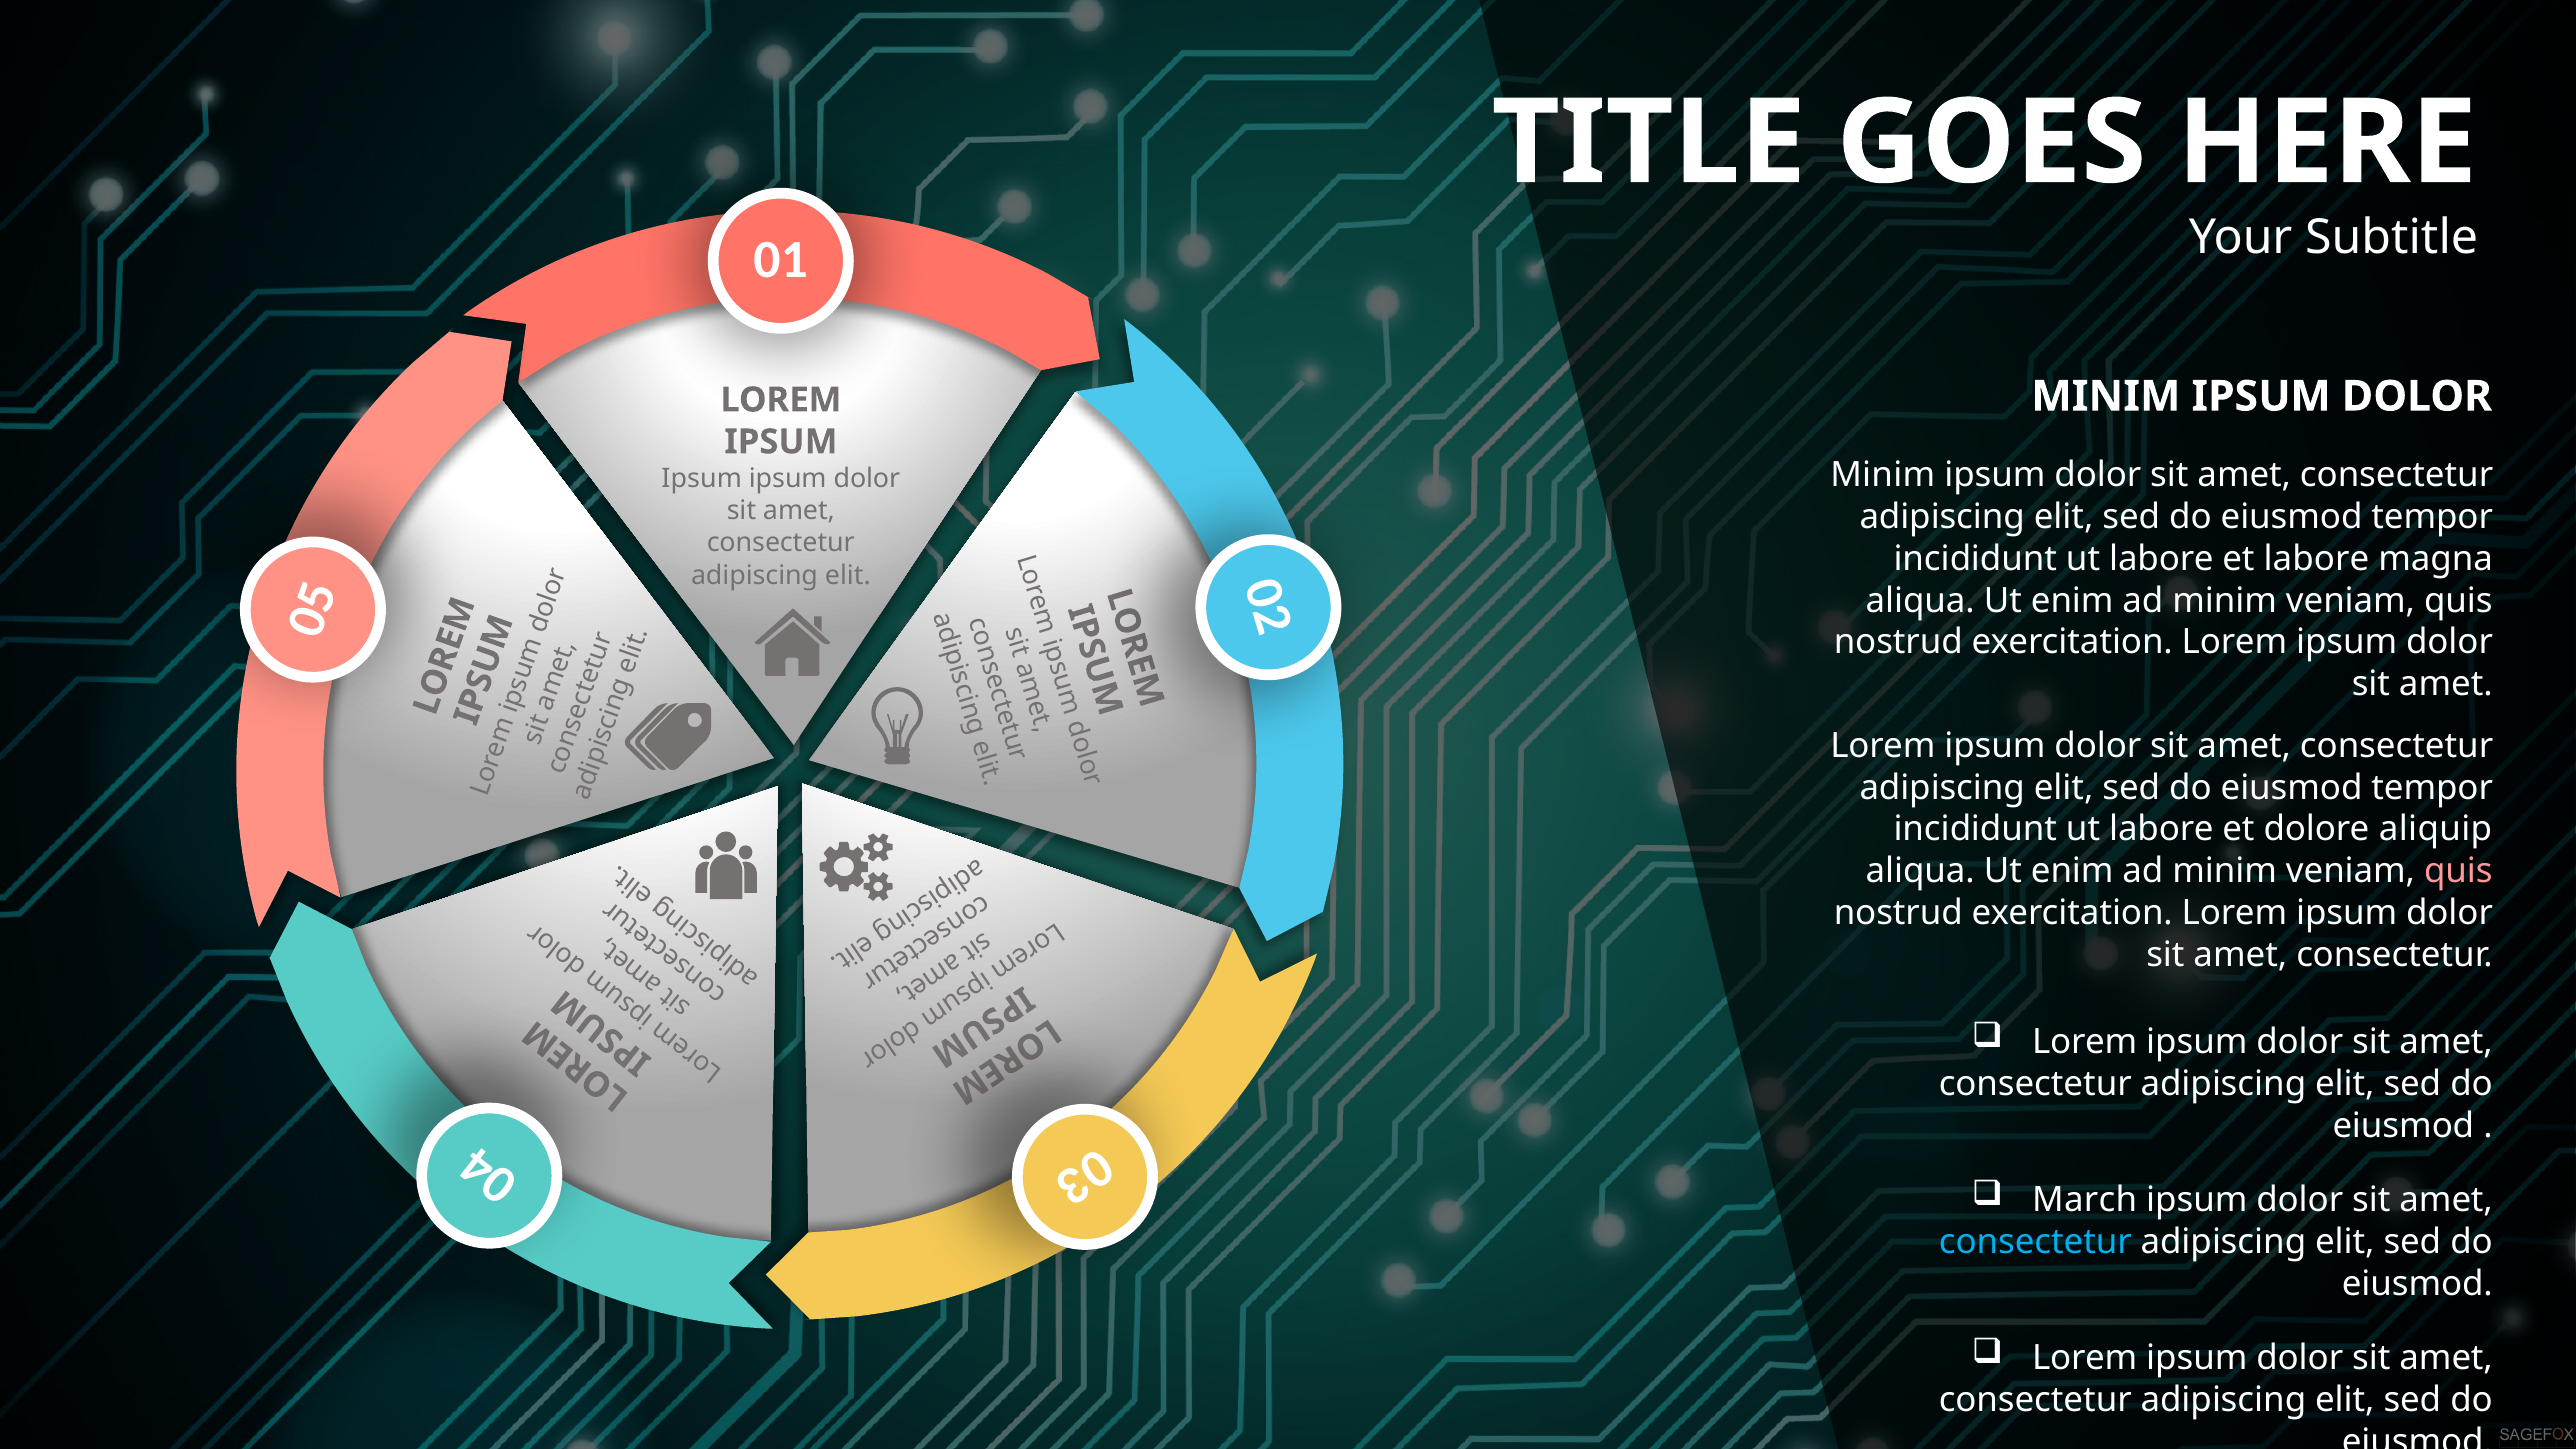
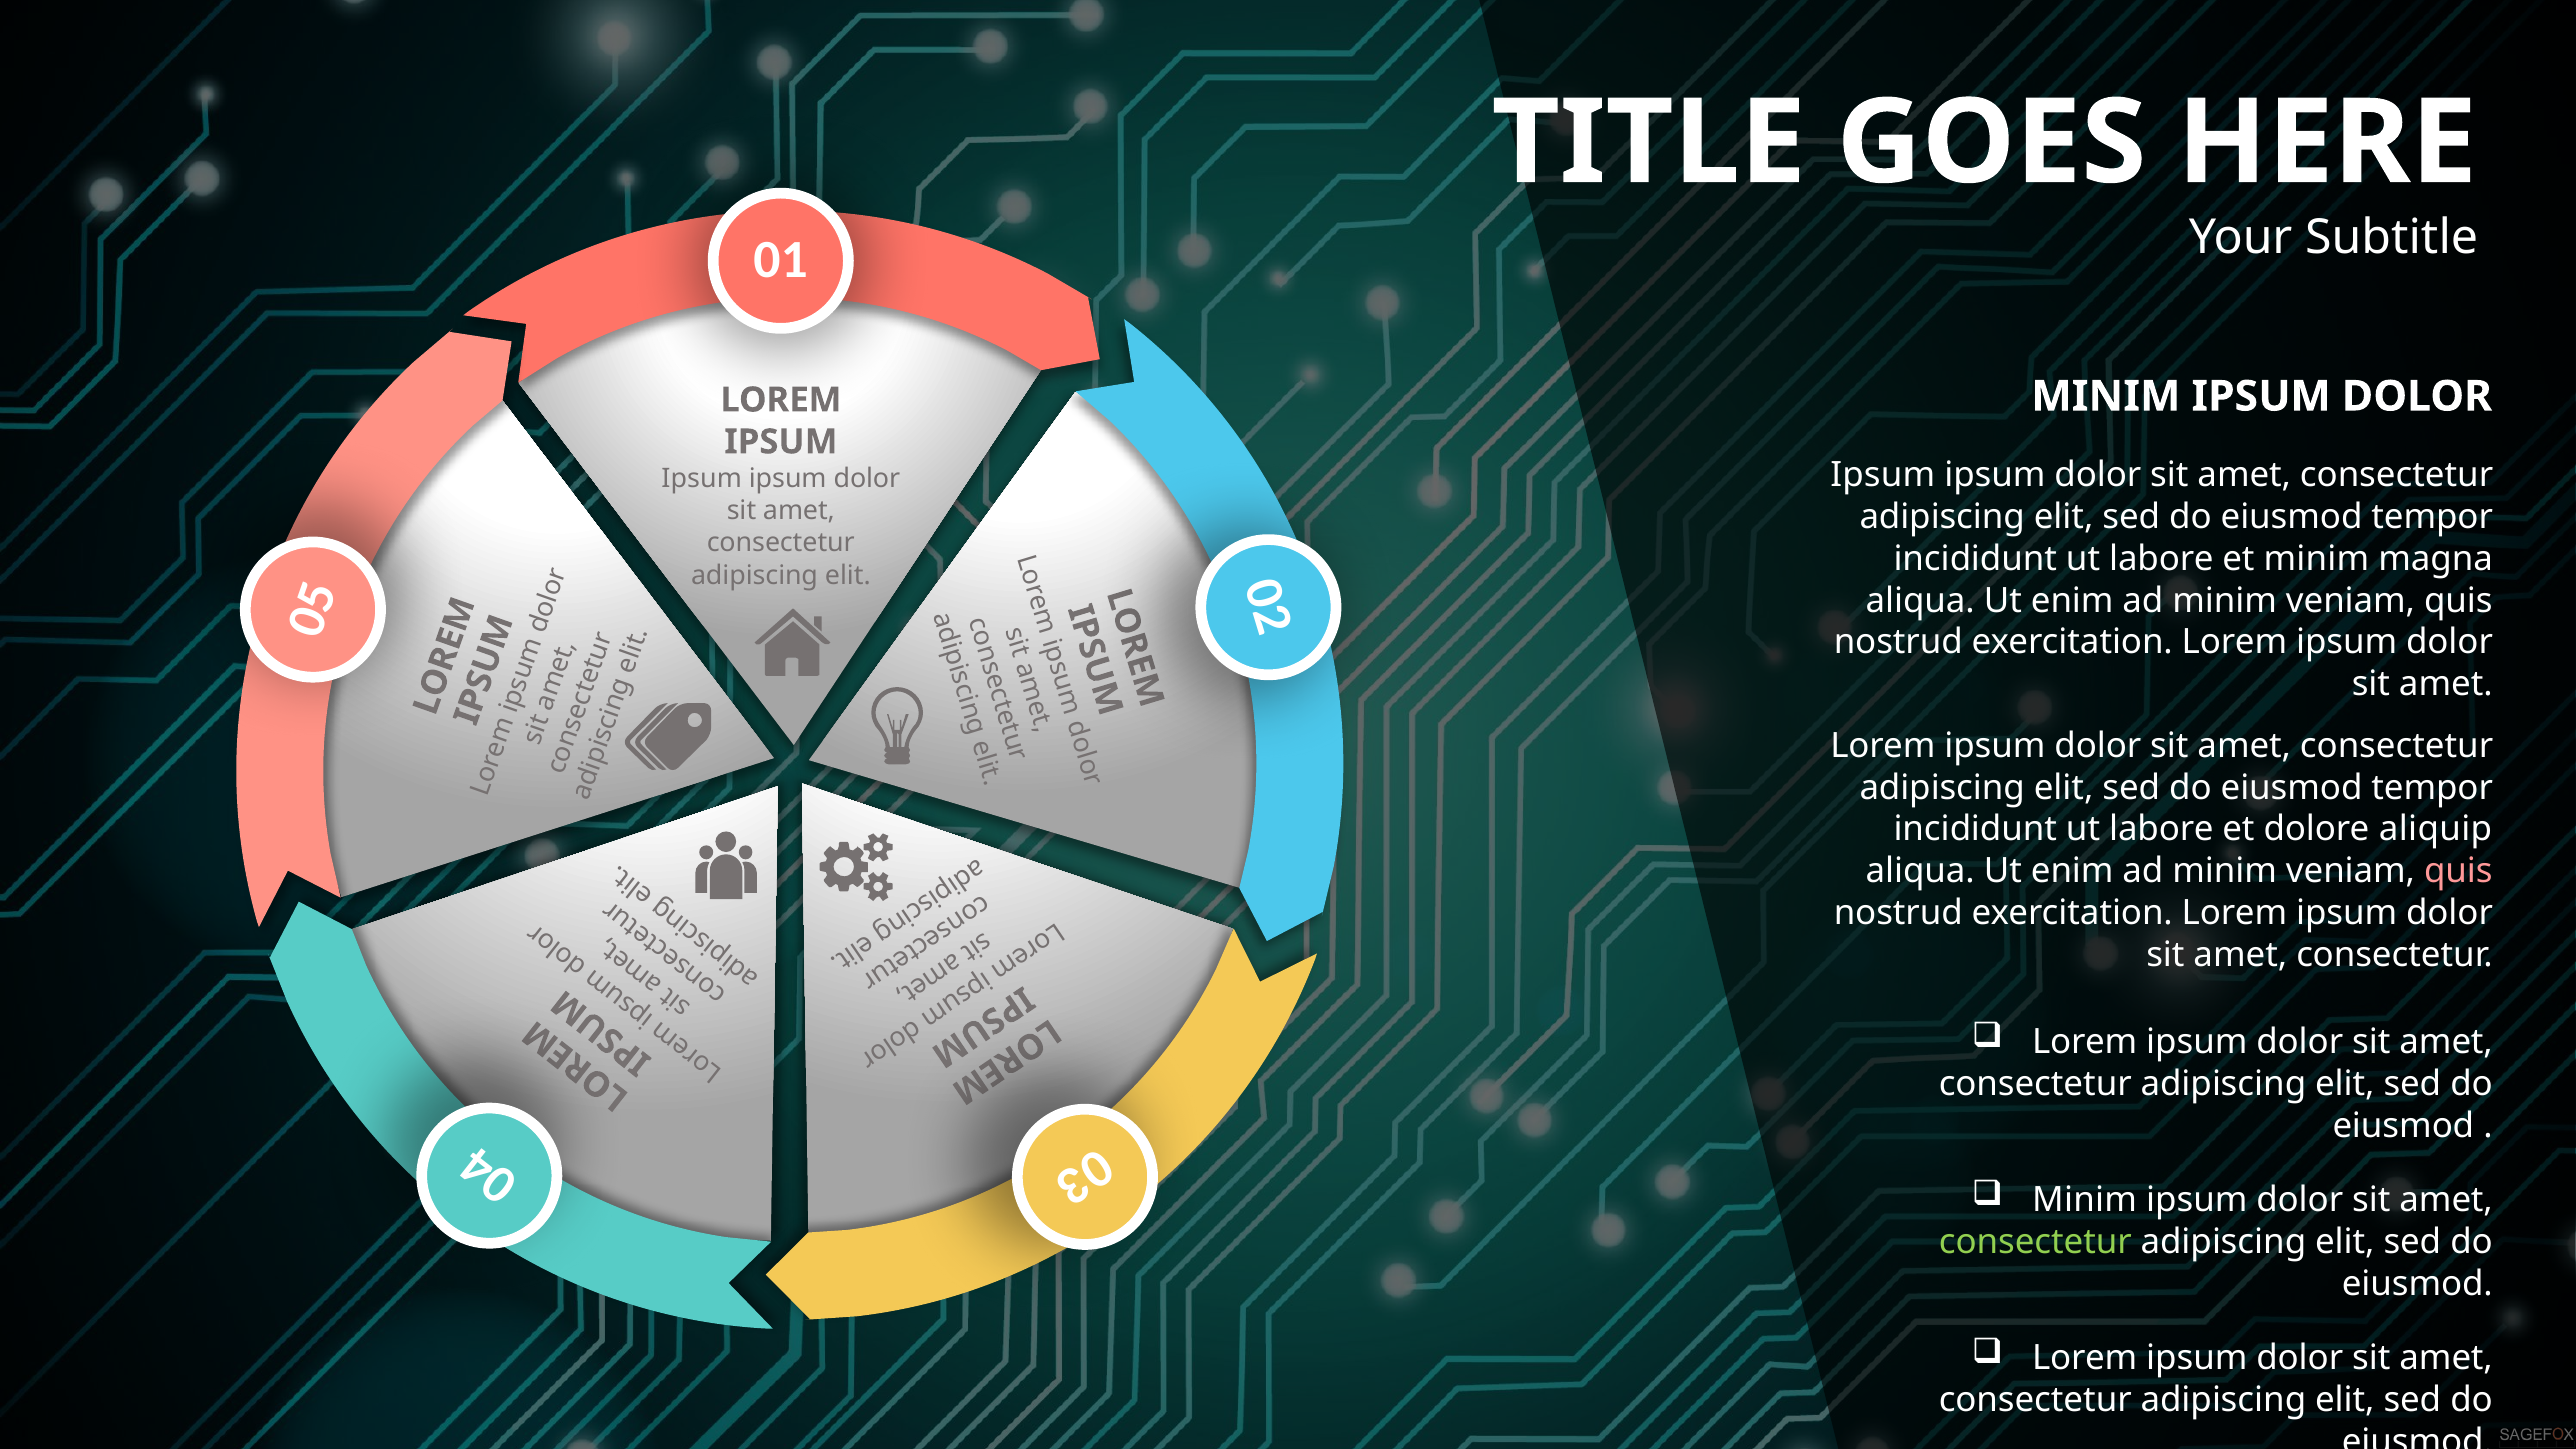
Minim: Minim -> Ipsum (1883, 475)
et labore: labore -> minim (2316, 559)
March: March -> Minim (2085, 1200)
consectetur colour: light blue -> light green (2035, 1242)
